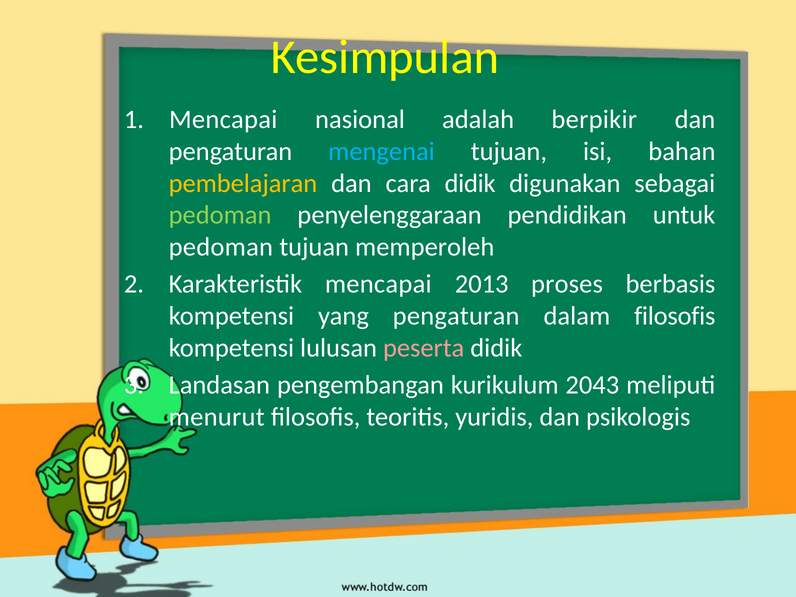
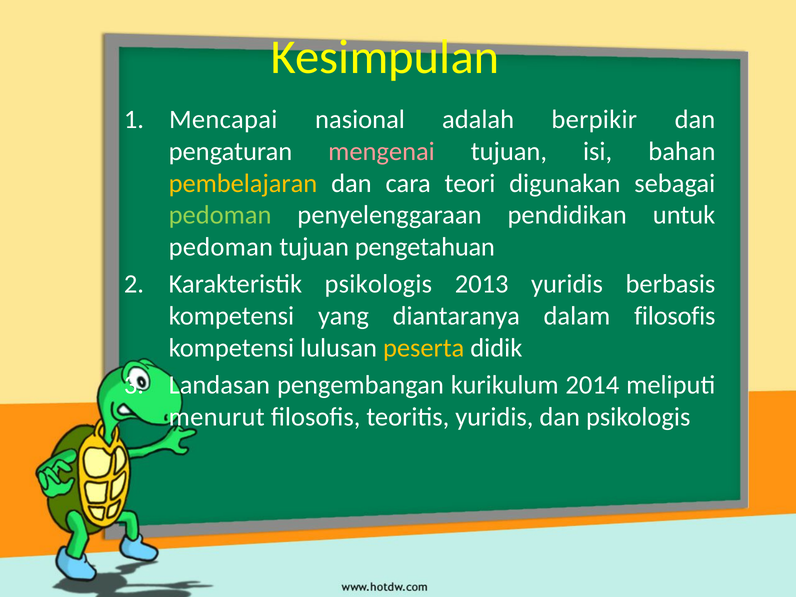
mengenai colour: light blue -> pink (382, 152)
cara didik: didik -> teori (470, 183)
memperoleh: memperoleh -> pengetahuan (425, 247)
Karakteristik mencapai: mencapai -> psikologis (378, 284)
2013 proses: proses -> yuridis (567, 284)
yang pengaturan: pengaturan -> diantaranya (456, 316)
peserta colour: pink -> yellow (424, 348)
2043: 2043 -> 2014 (592, 385)
